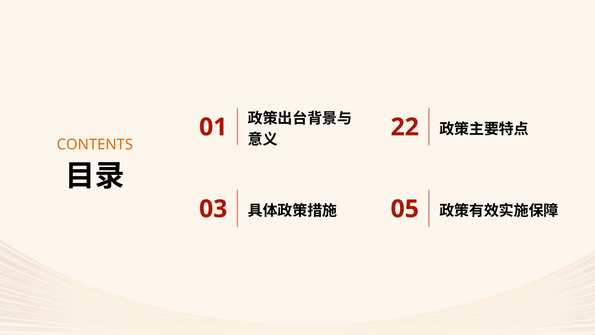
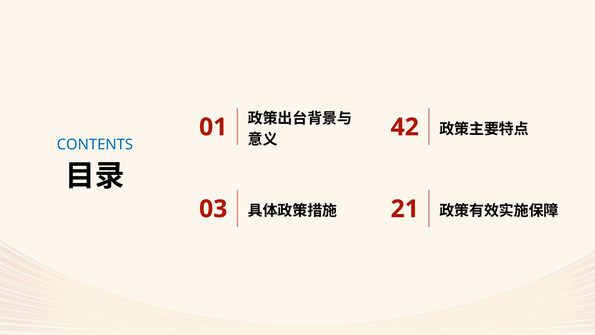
22: 22 -> 42 (405, 127)
CONTENTS colour: orange -> blue (95, 145)
05: 05 -> 21 (405, 209)
